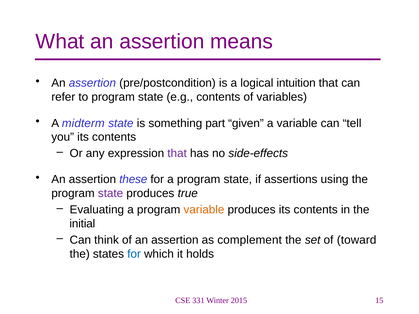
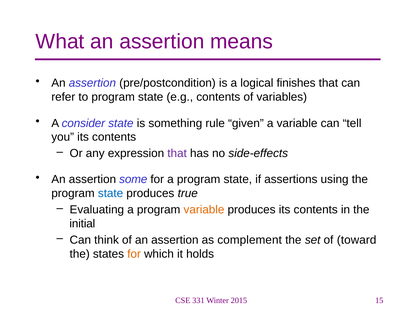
intuition: intuition -> finishes (296, 83)
midterm: midterm -> consider (83, 123)
part: part -> rule (215, 123)
these: these -> some (133, 180)
state colour: purple -> blue (111, 194)
for colour: blue -> orange (134, 254)
